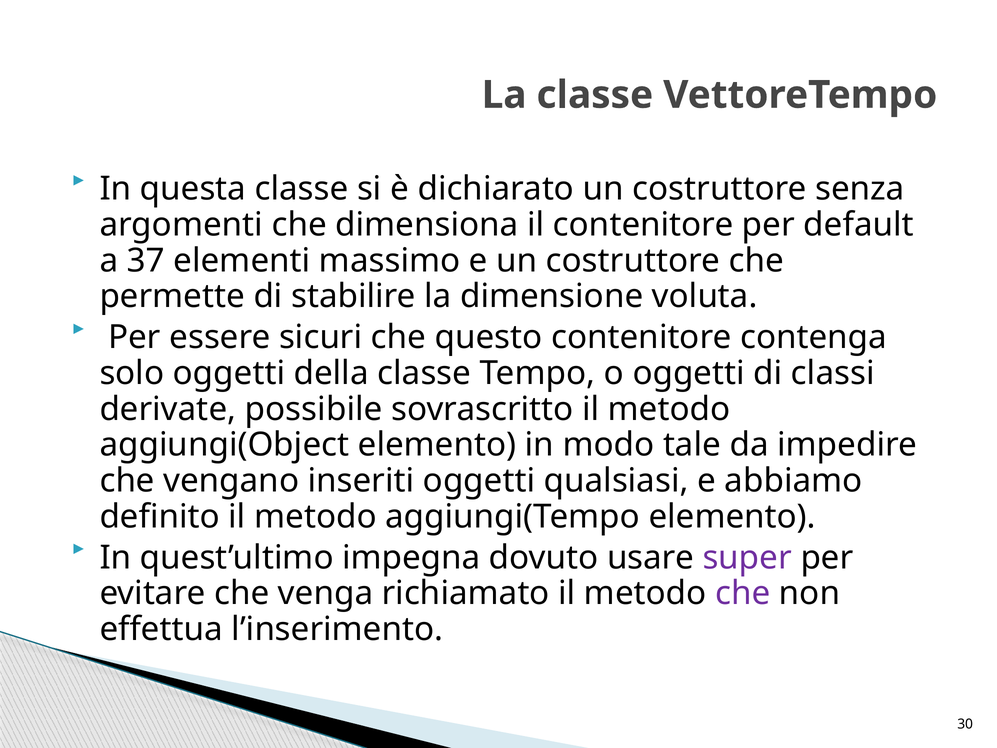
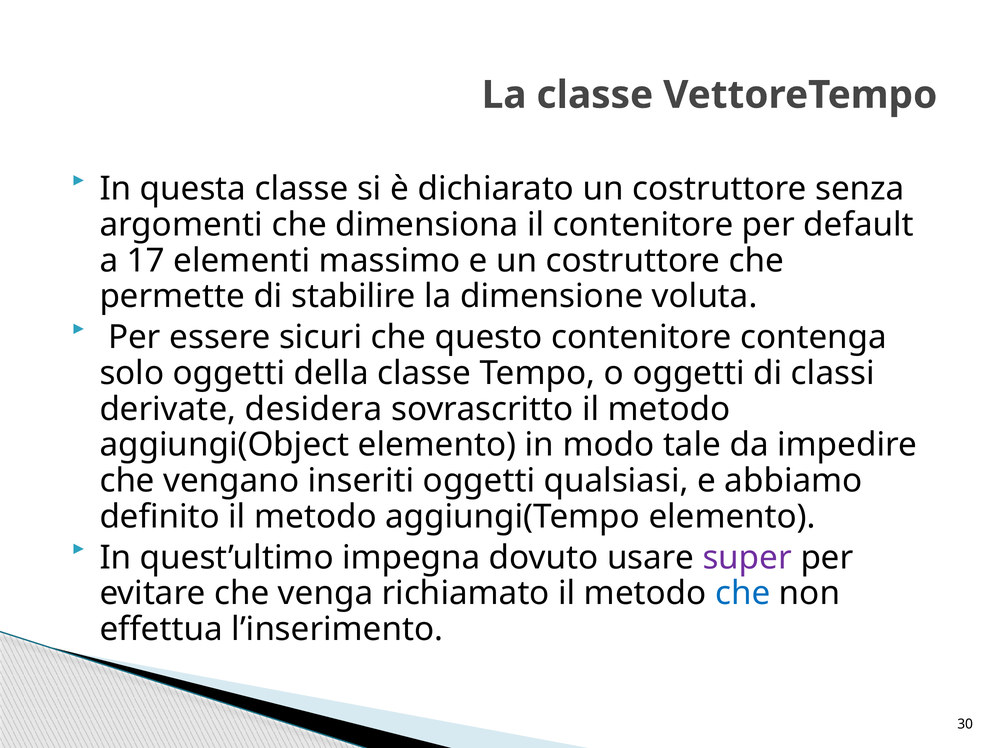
37: 37 -> 17 (146, 260)
possibile: possibile -> desidera (314, 409)
che colour: purple -> blue (743, 593)
